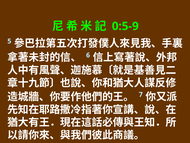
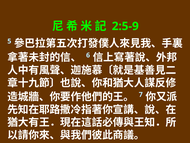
0:5-9: 0:5-9 -> 2:5-9 (125, 26)
